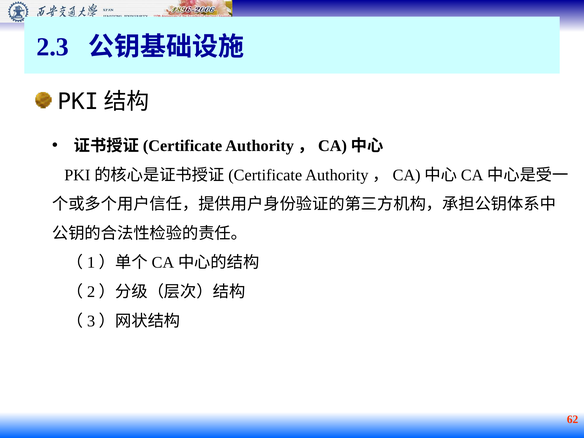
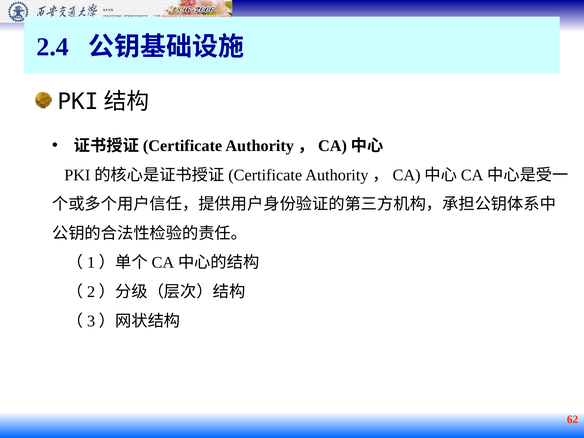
2.3: 2.3 -> 2.4 (53, 47)
